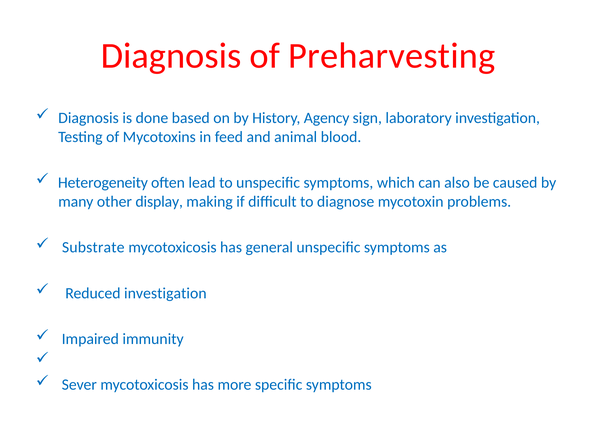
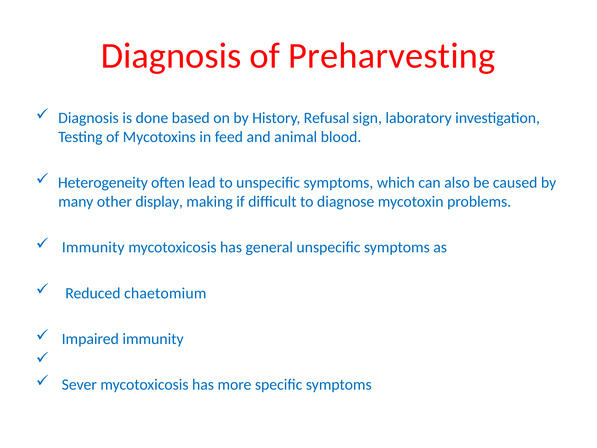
Agency: Agency -> Refusal (327, 118)
Substrate: Substrate -> Immunity (93, 247)
Reduced investigation: investigation -> chaetomium (165, 293)
